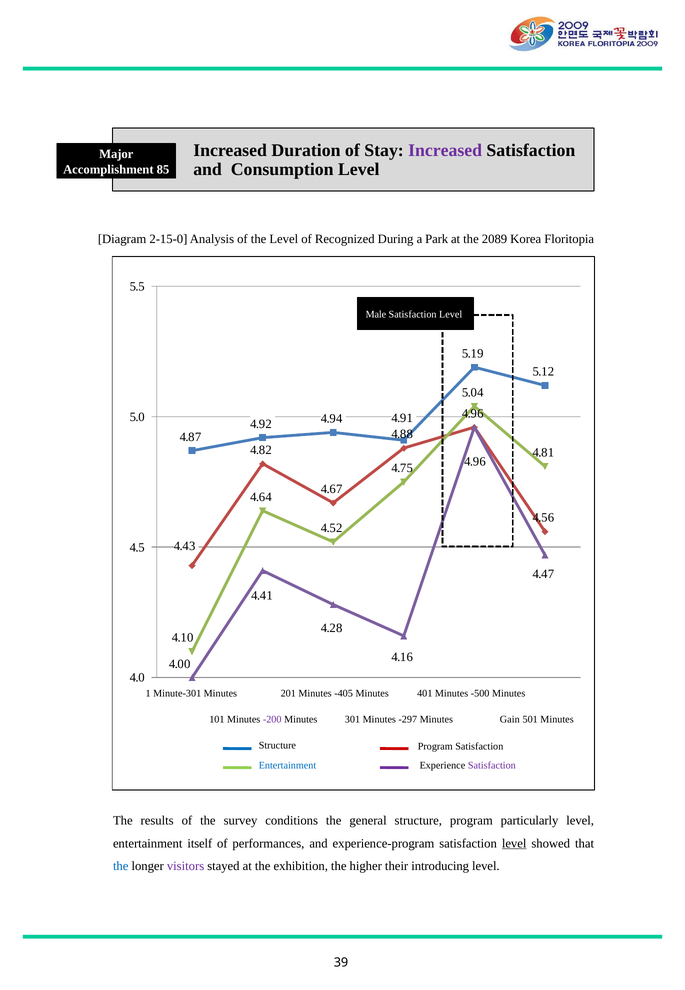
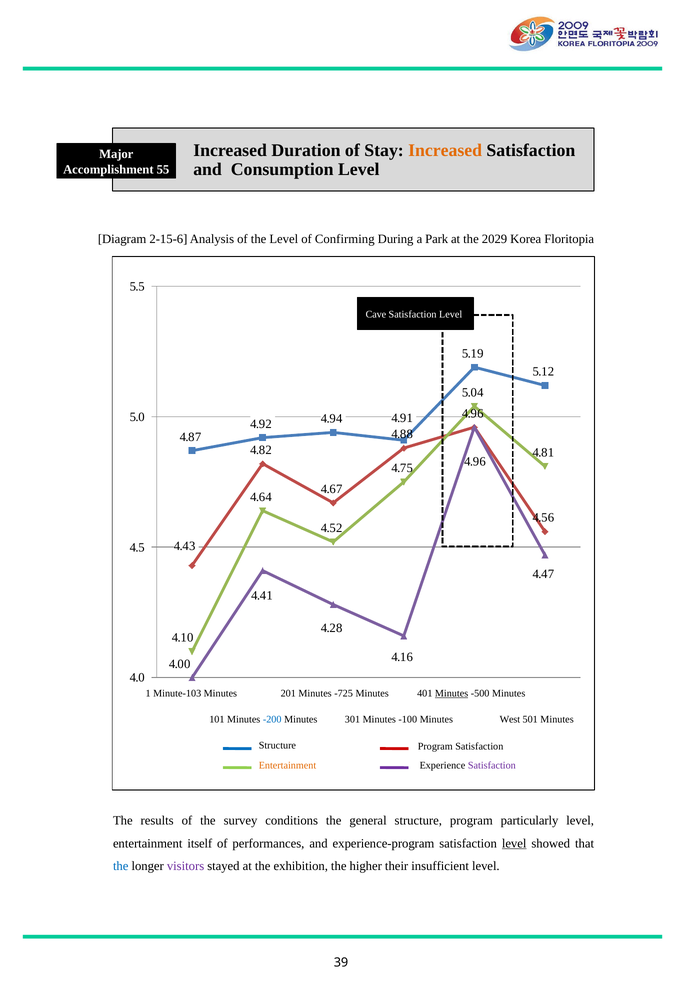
Increased colour: purple -> orange (445, 150)
85: 85 -> 55 (163, 169)
2-15-0: 2-15-0 -> 2-15-6 (168, 239)
Recognized: Recognized -> Confirming (345, 239)
2089: 2089 -> 2029 (495, 239)
Male: Male -> Cave (376, 314)
Minute-301: Minute-301 -> Minute-103 (177, 693)
-405: -405 -> -725 (344, 693)
Minutes underline: none -> present (452, 693)
-200 colour: purple -> blue (272, 719)
-297: -297 -> -100 (408, 719)
Gain: Gain -> West (510, 719)
Entertainment colour: blue -> orange (287, 765)
introducing: introducing -> insufficient (440, 866)
